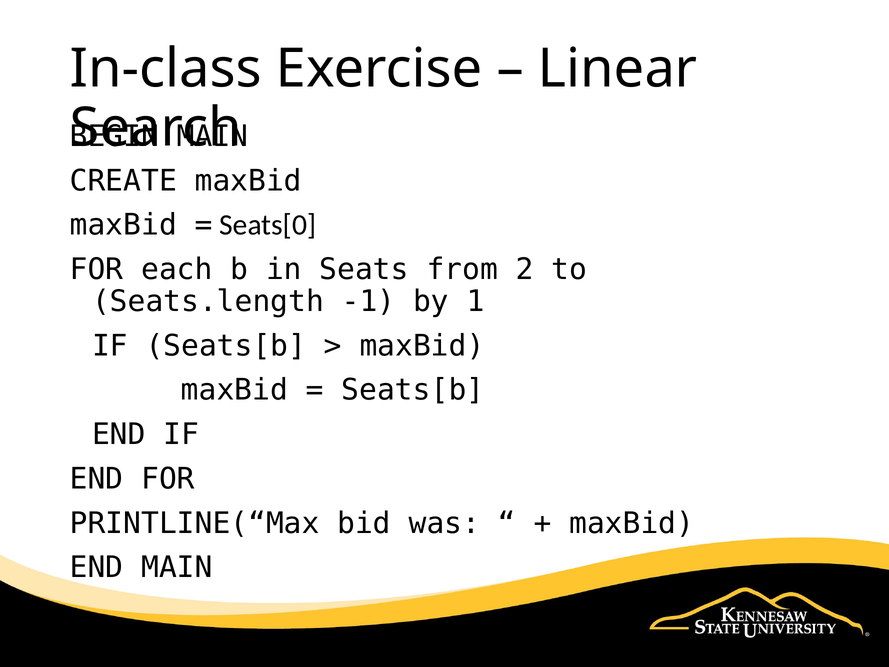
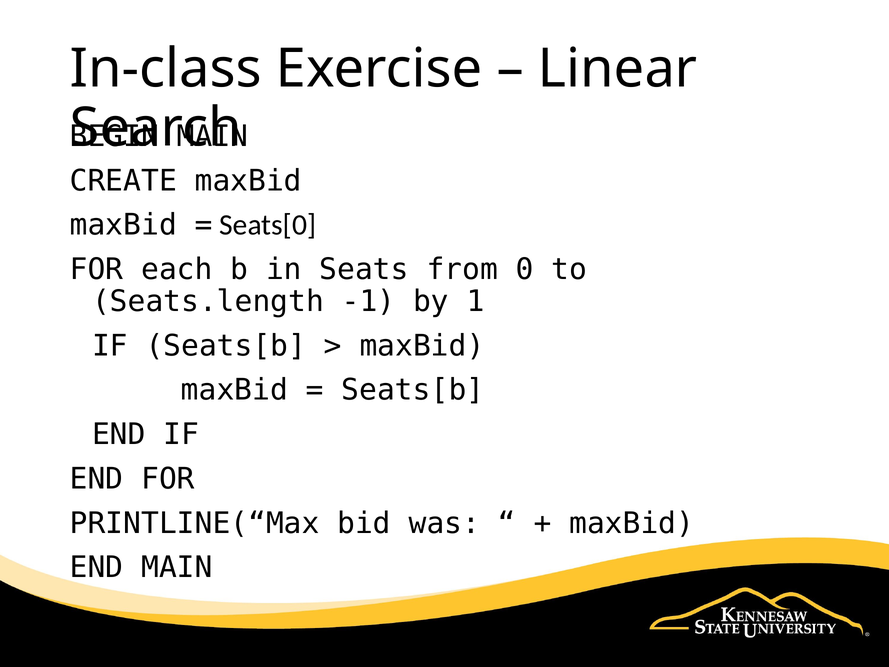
2: 2 -> 0 (525, 269)
